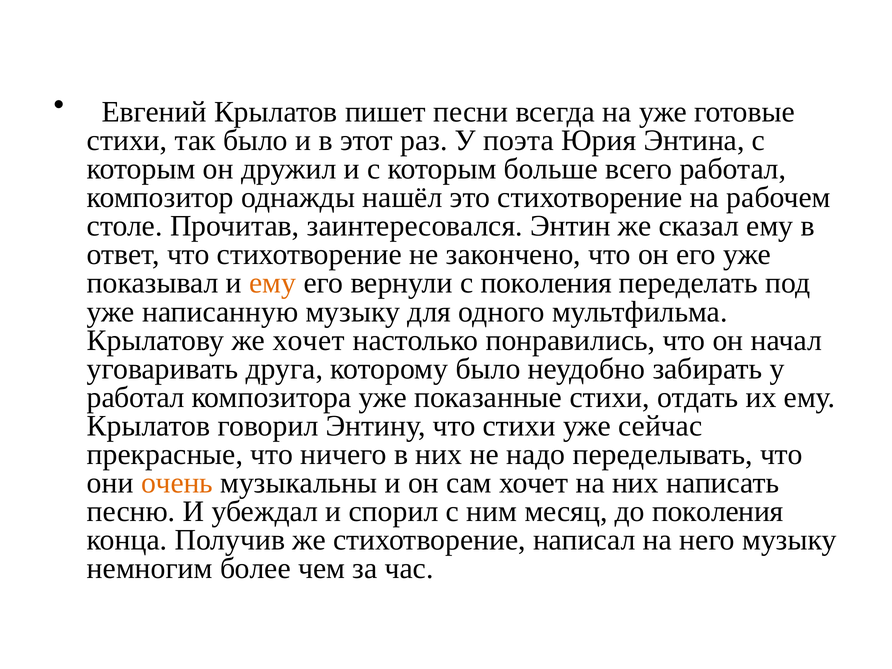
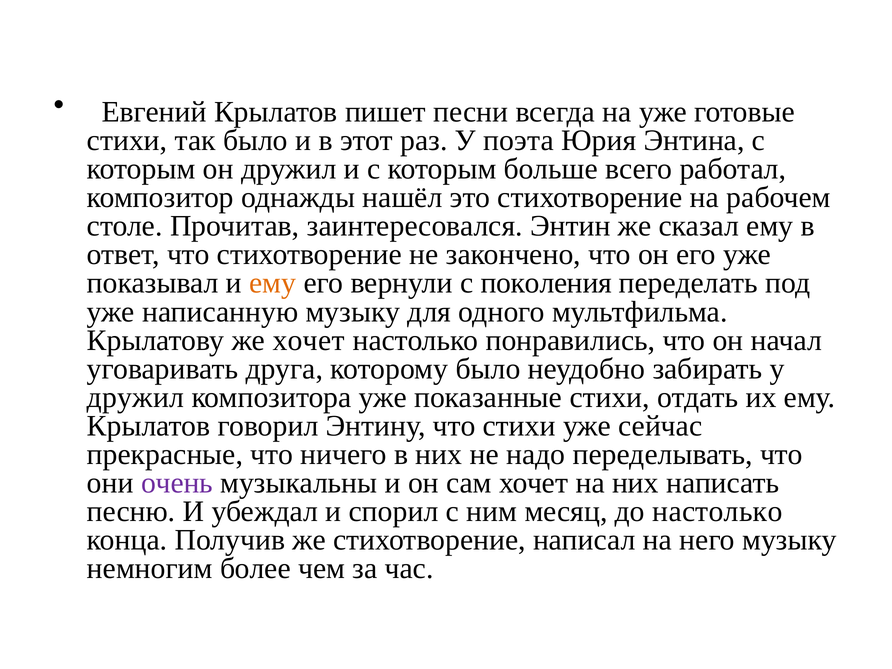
работал: работал -> дружил (135, 397)
очень colour: orange -> purple (177, 483)
до поколения: поколения -> настолько (717, 512)
